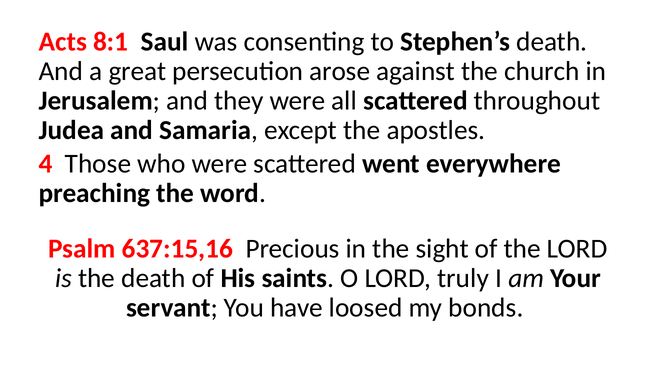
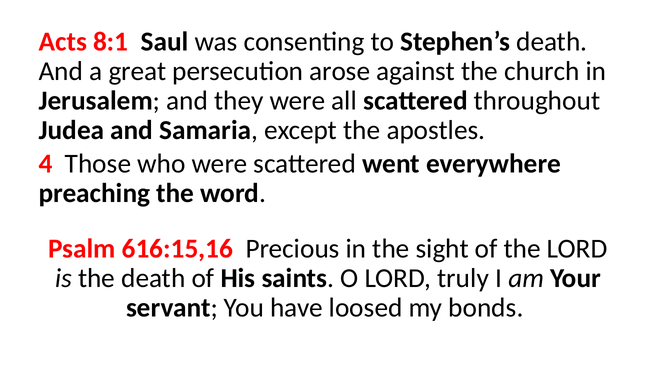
637:15,16: 637:15,16 -> 616:15,16 (177, 249)
